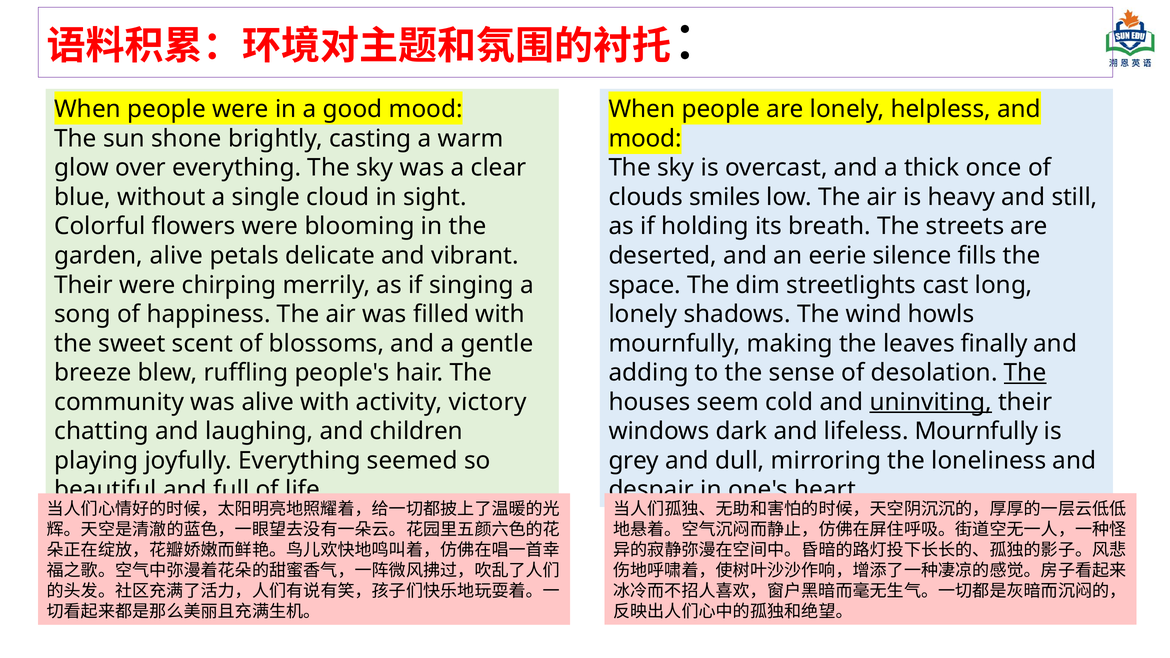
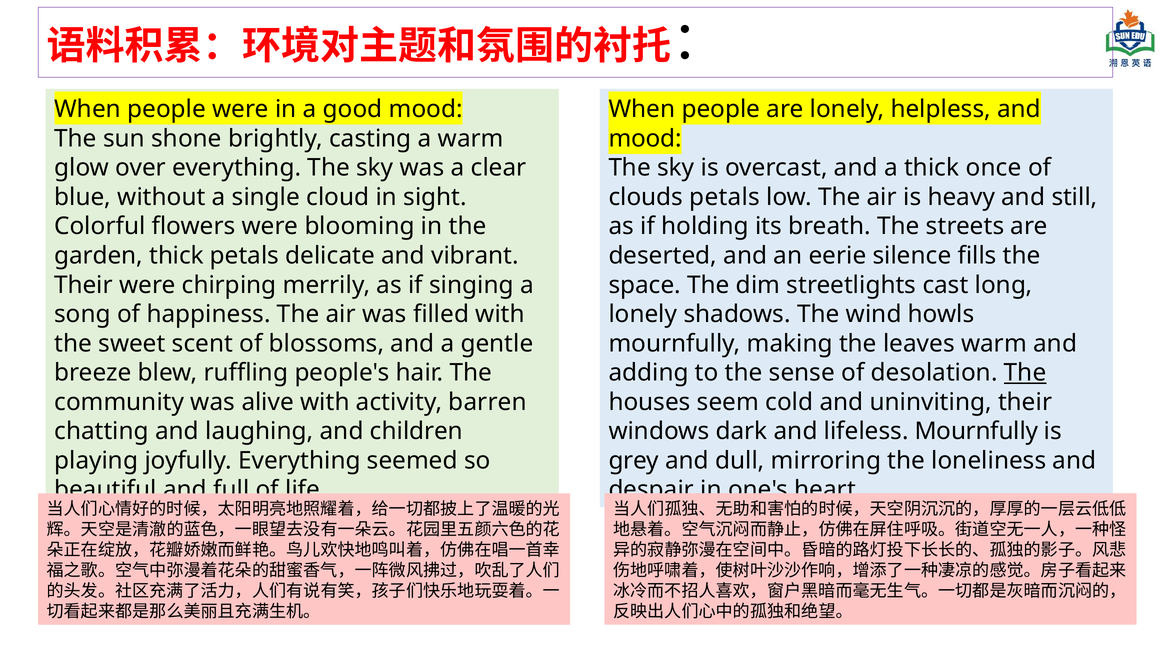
clouds smiles: smiles -> petals (725, 197)
garden alive: alive -> thick (176, 256)
leaves finally: finally -> warm (994, 344)
victory: victory -> barren (488, 402)
uninviting underline: present -> none (931, 402)
